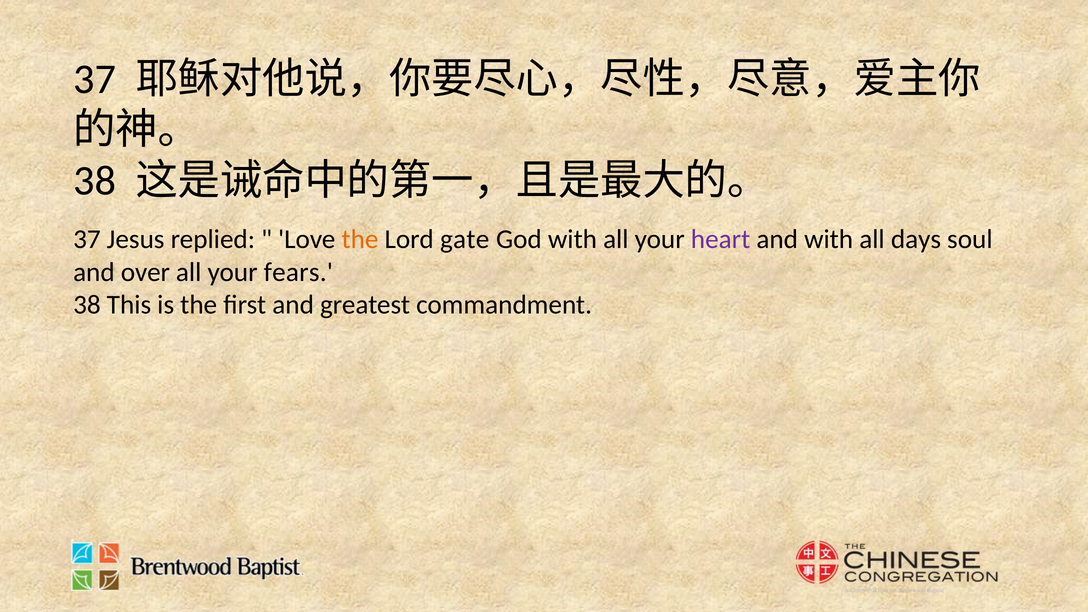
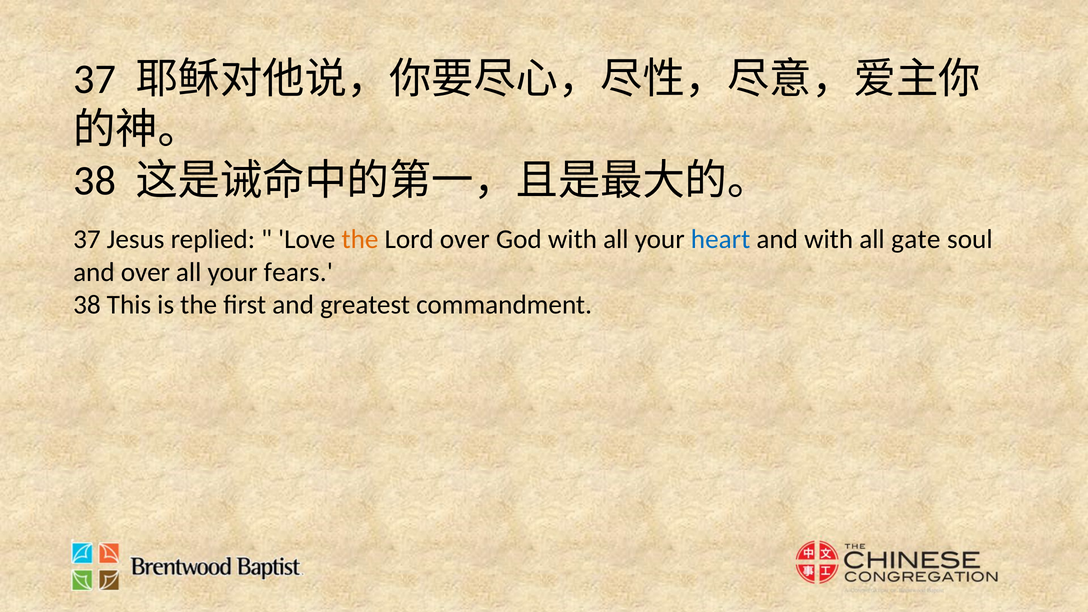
Lord gate: gate -> over (465, 240)
heart colour: purple -> blue (721, 240)
days: days -> gate (916, 240)
